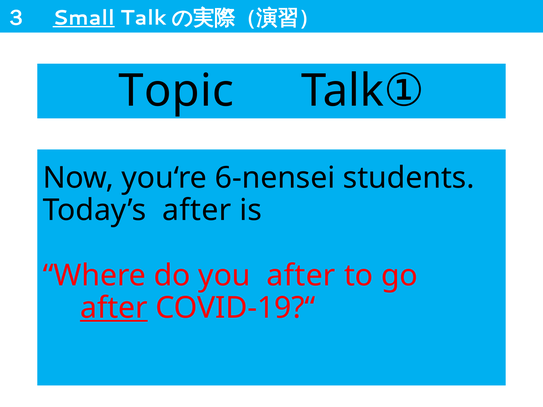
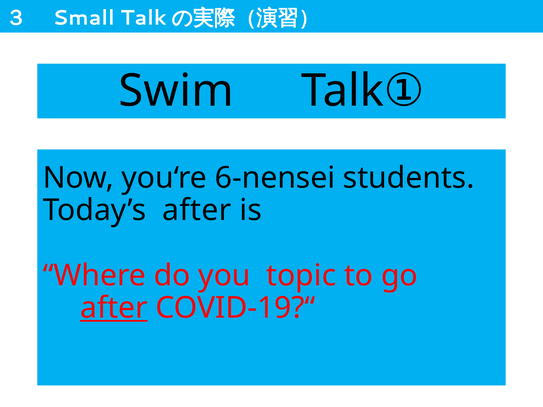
Small underline: present -> none (84, 18)
Topic: Topic -> Swim (176, 91)
you after: after -> topic (301, 276)
